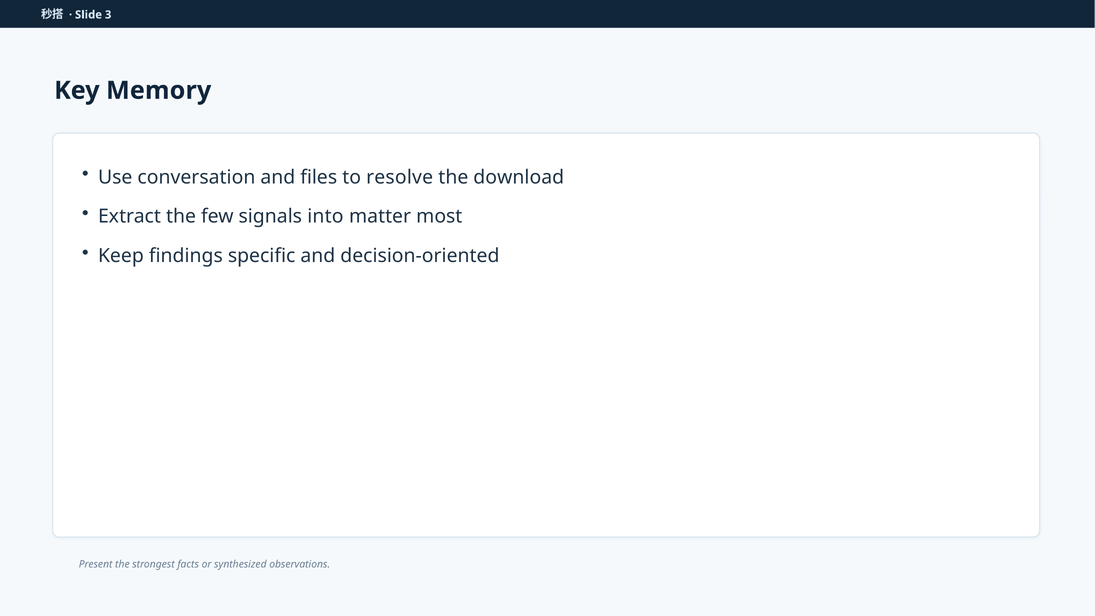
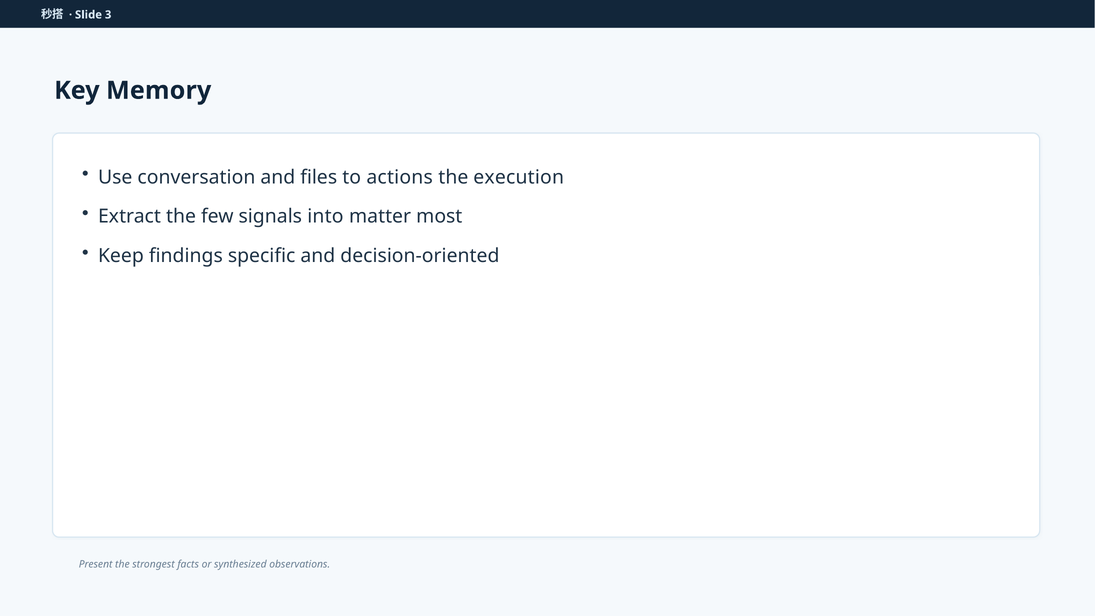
resolve: resolve -> actions (400, 177)
download: download -> execution (519, 177)
